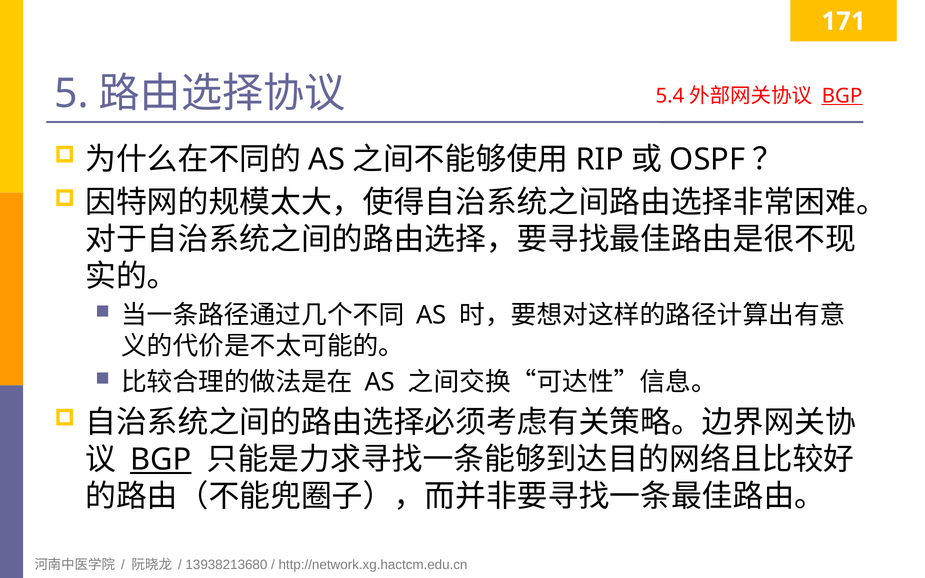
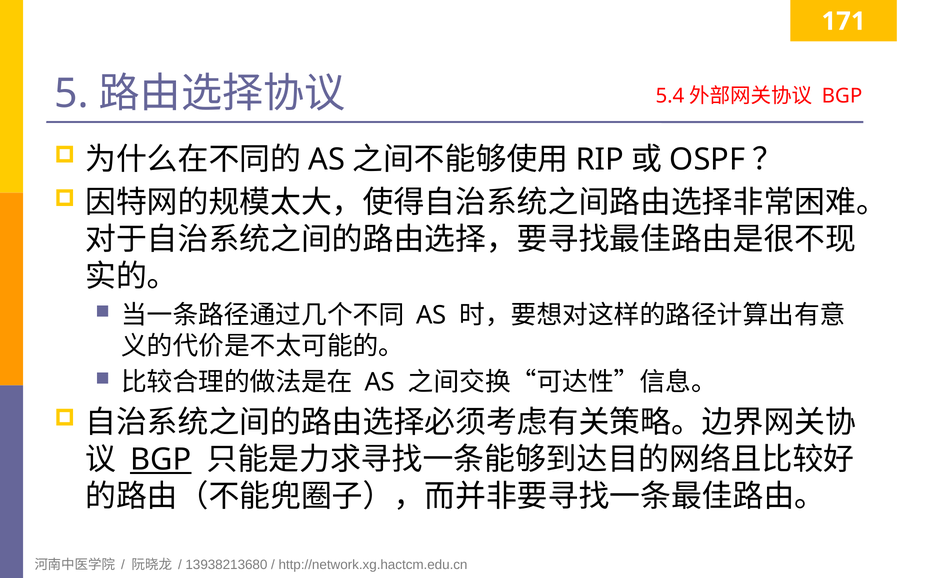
BGP underline: present -> none (842, 96)
